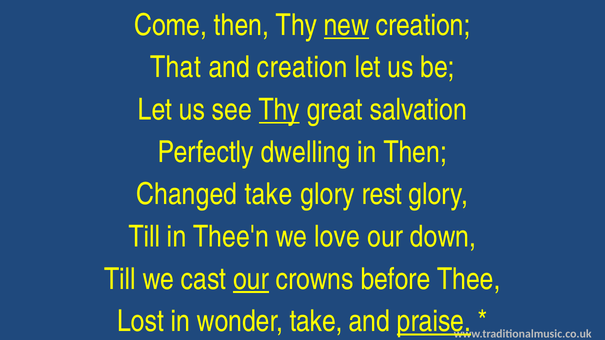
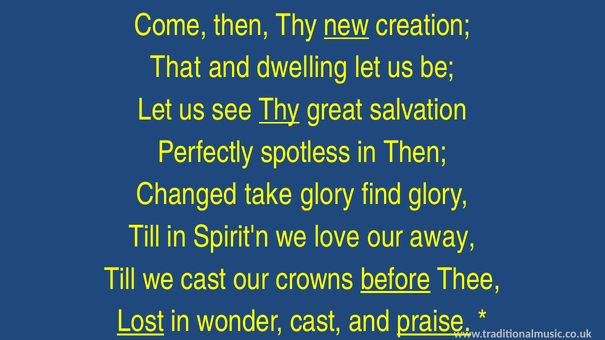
and creation: creation -> dwelling (302, 68)
dwelling: dwelling -> spotless (306, 152)
rest: rest -> find (382, 195)
Thee'n: Thee'n -> Spirit'n (231, 237)
down: down -> away (443, 237)
our underline: present -> none (251, 279)
before underline: none -> present (395, 279)
Lost underline: none -> present (141, 322)
wonder take: take -> cast (316, 322)
